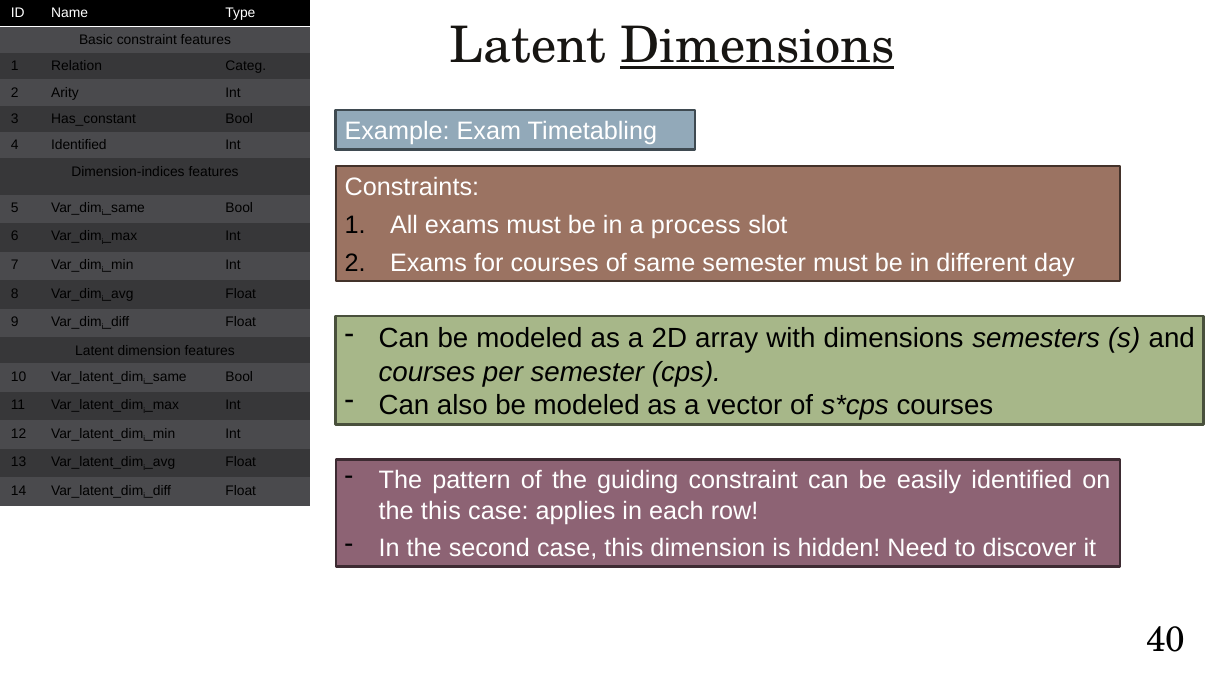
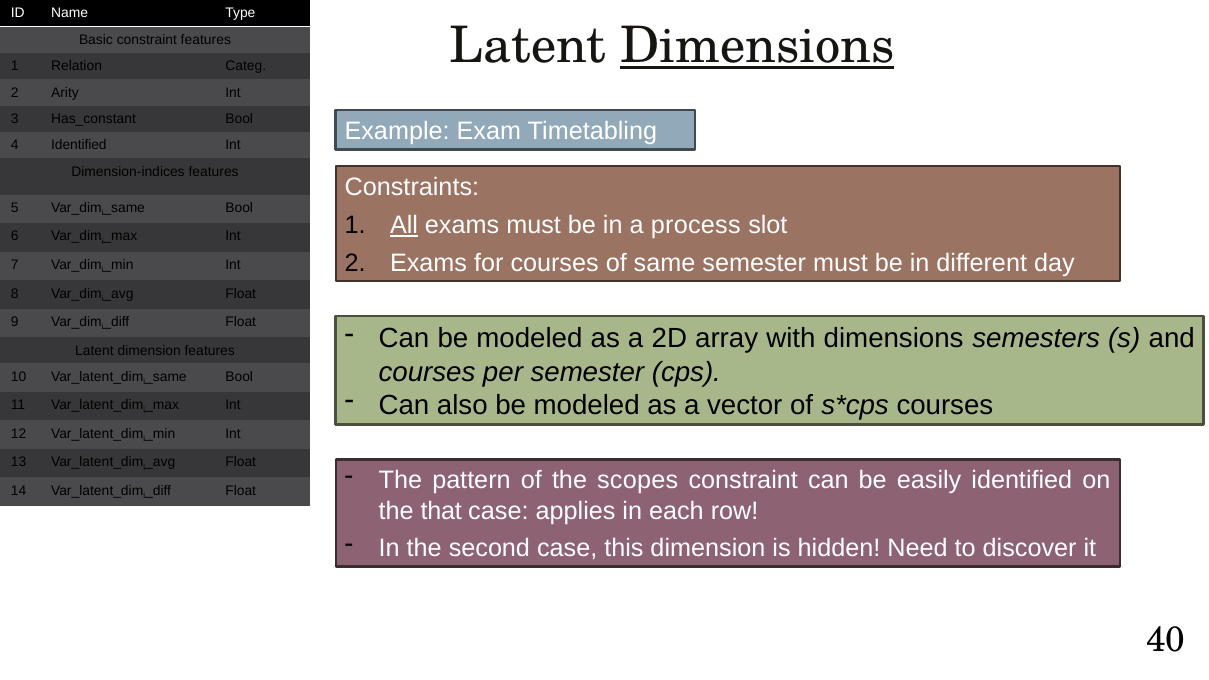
All underline: none -> present (404, 225)
guiding: guiding -> scopes (638, 481)
the this: this -> that (441, 511)
